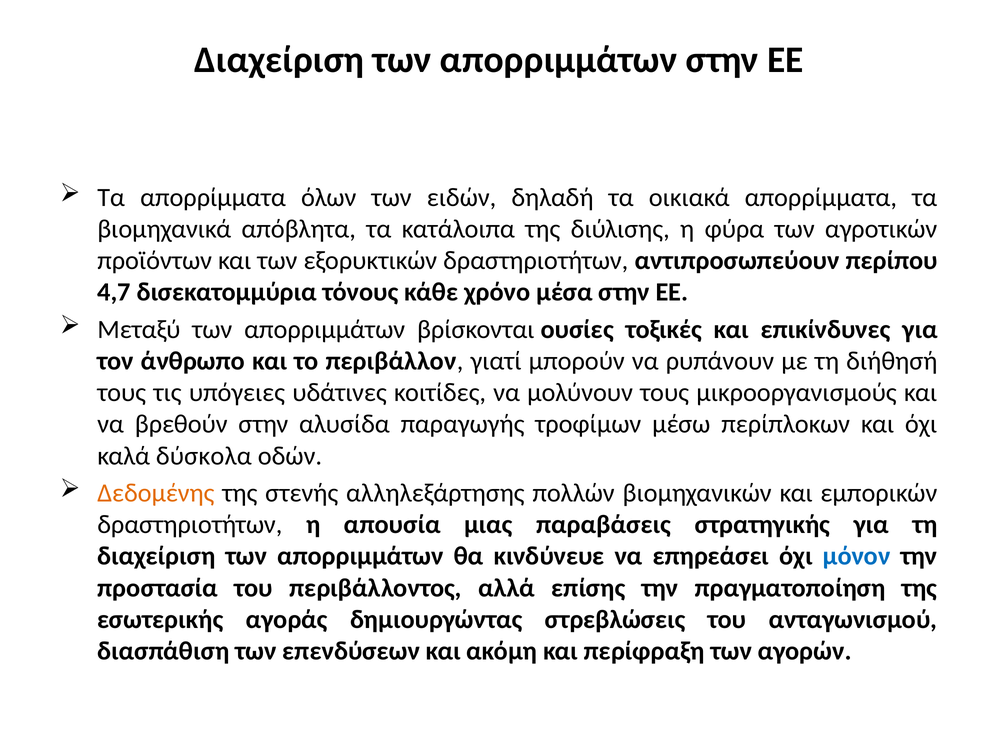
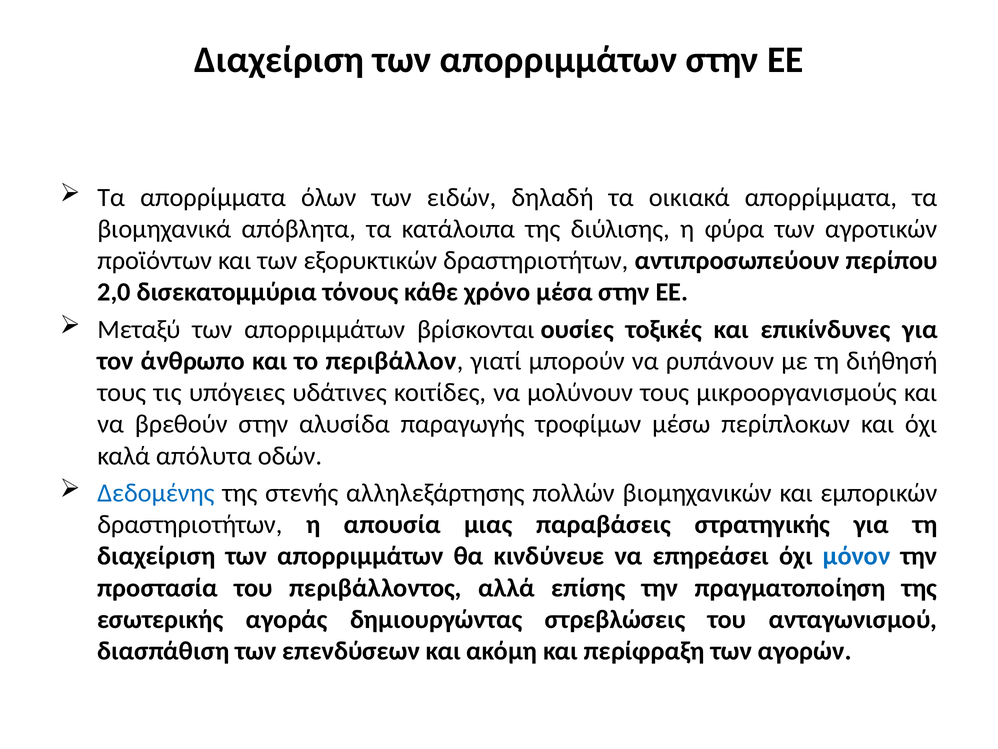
4,7: 4,7 -> 2,0 (114, 292)
δύσκολα: δύσκολα -> απόλυτα (204, 456)
Δεδομένης colour: orange -> blue (156, 493)
